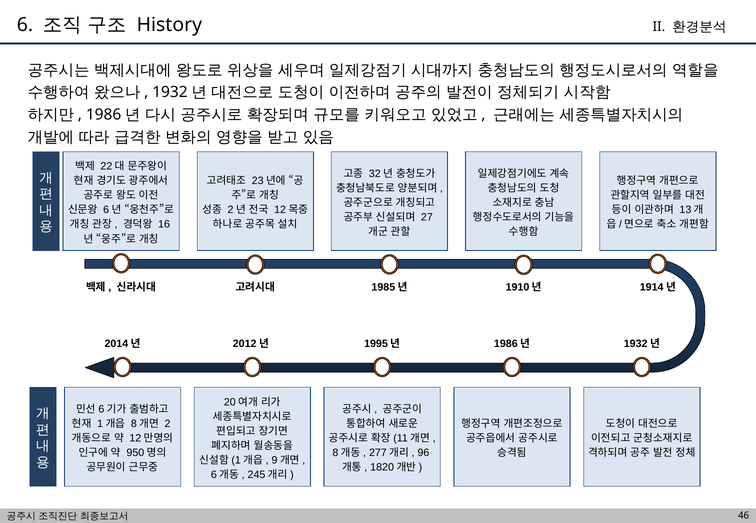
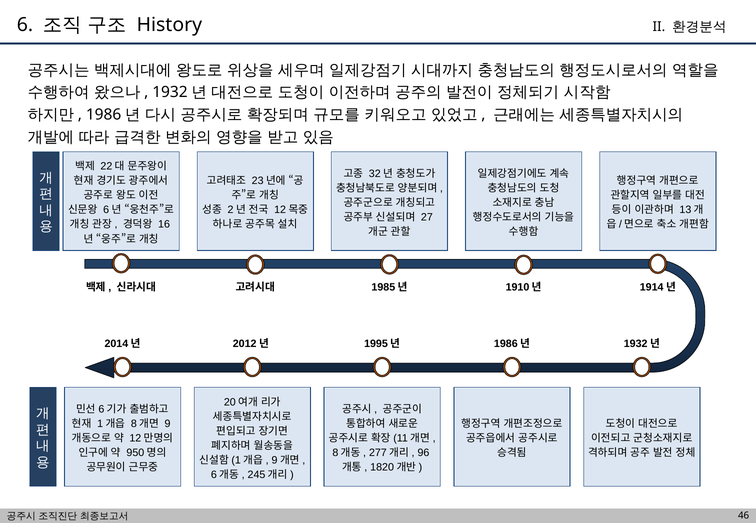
2: 2 -> 9 (168, 424)
